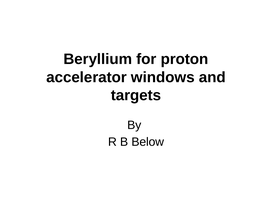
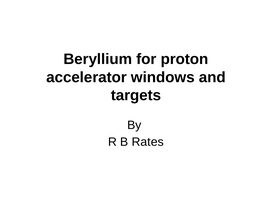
Below: Below -> Rates (148, 142)
